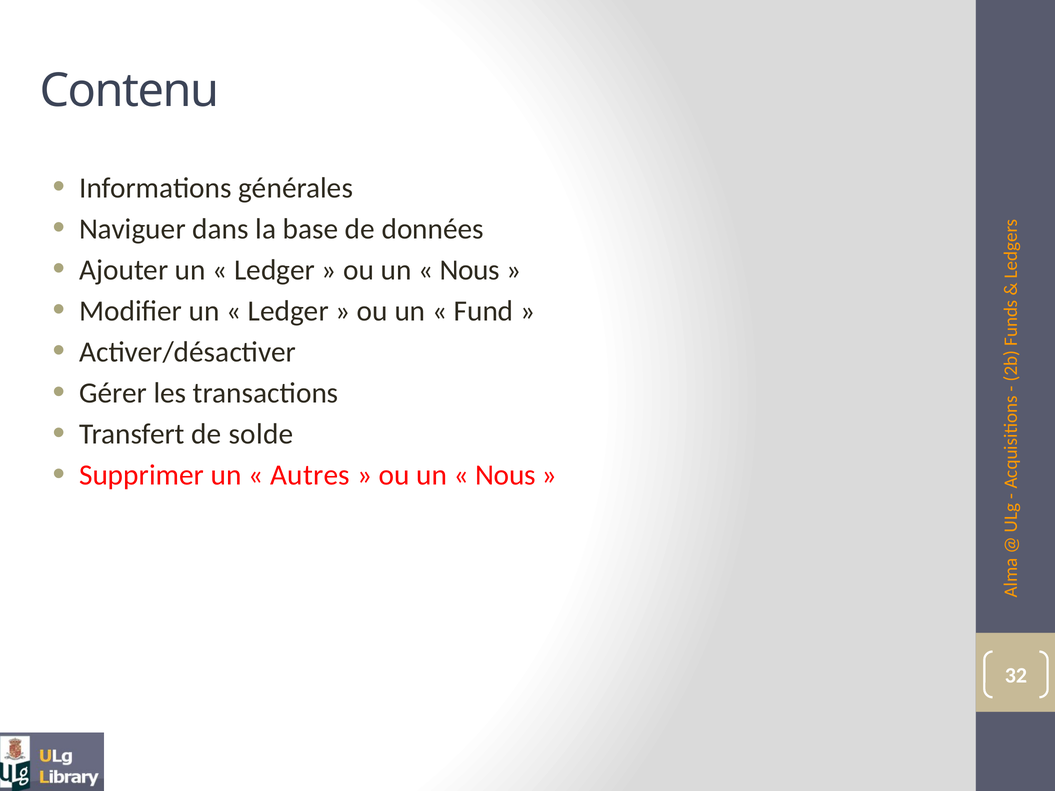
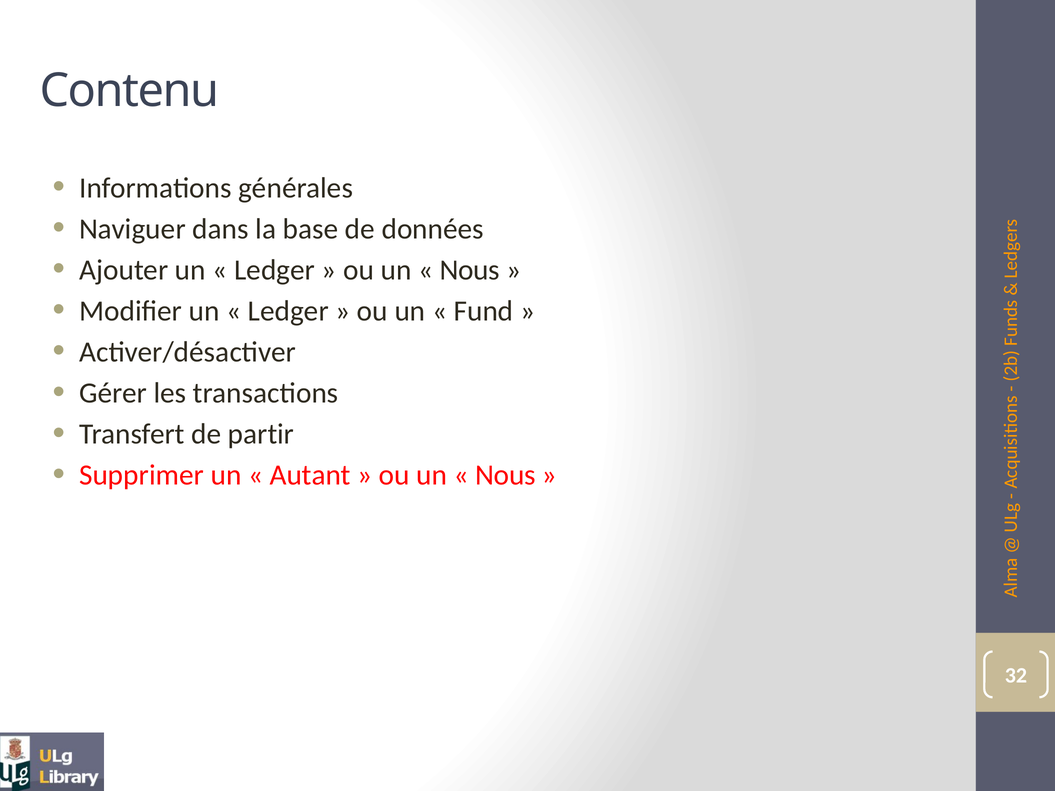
solde: solde -> partir (261, 434)
Autres: Autres -> Autant (310, 475)
